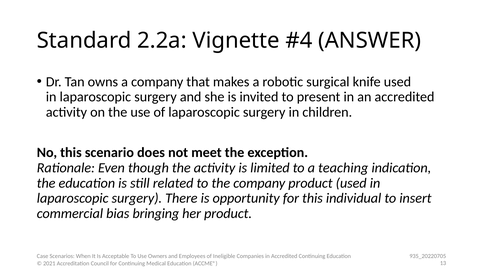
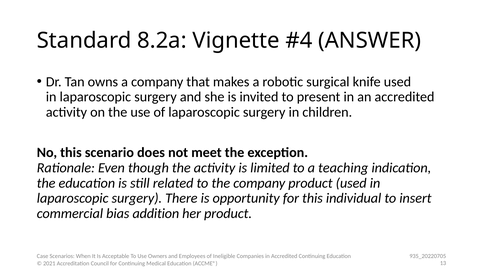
2.2a: 2.2a -> 8.2a (162, 41)
bringing: bringing -> addition (156, 213)
